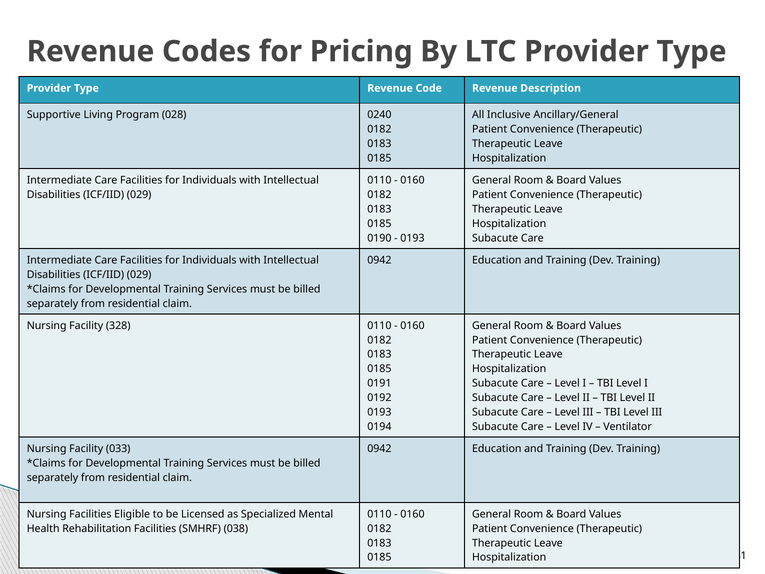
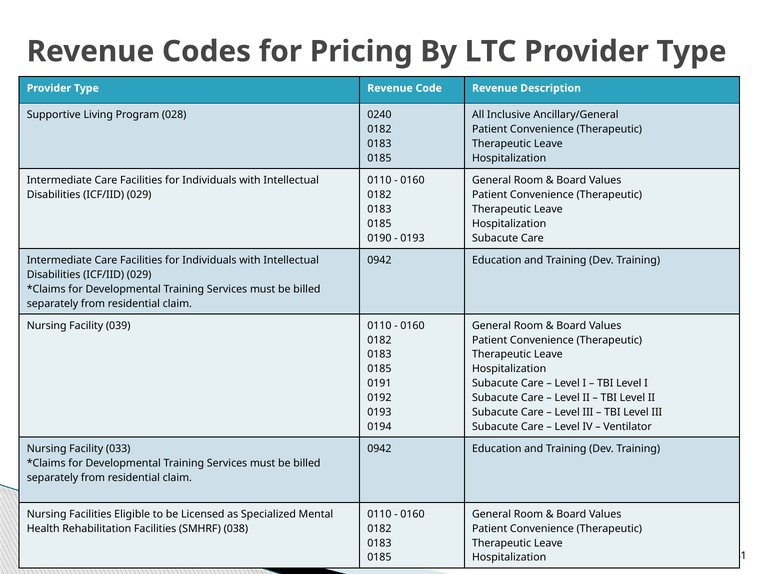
328: 328 -> 039 (118, 325)
